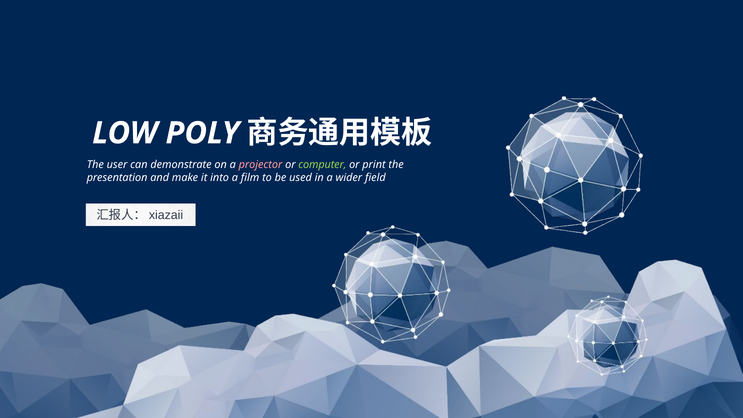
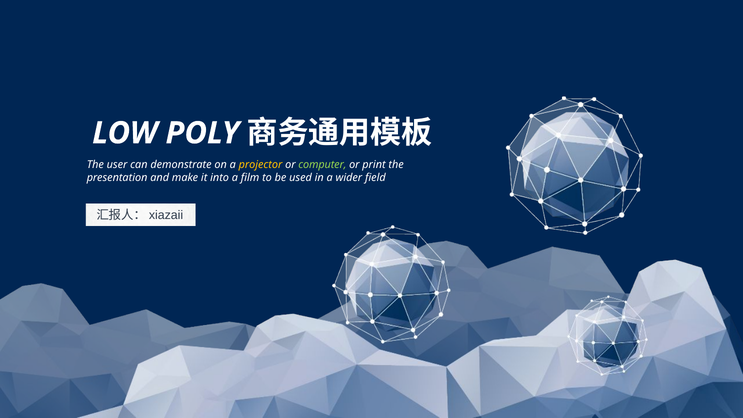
projector colour: pink -> yellow (260, 165)
